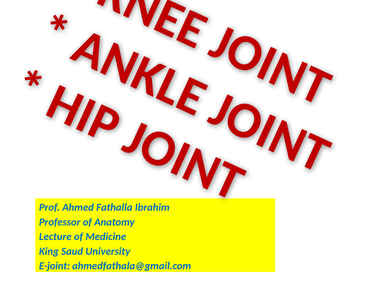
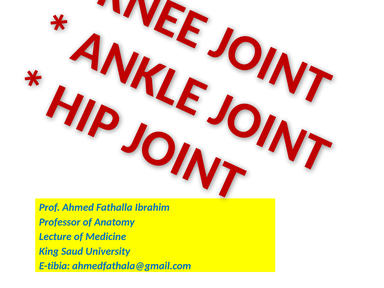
E-joint: E-joint -> E-tibia (54, 266)
